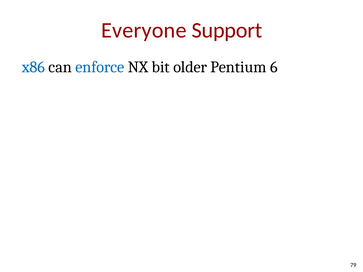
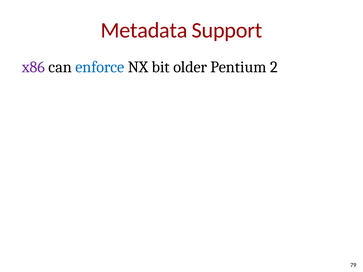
Everyone: Everyone -> Metadata (144, 30)
x86 colour: blue -> purple (33, 67)
6: 6 -> 2 (274, 67)
